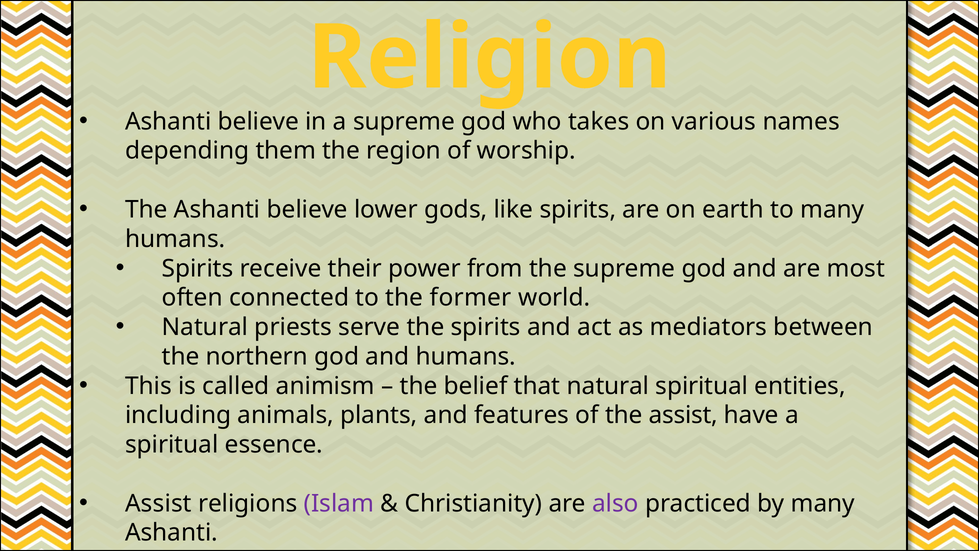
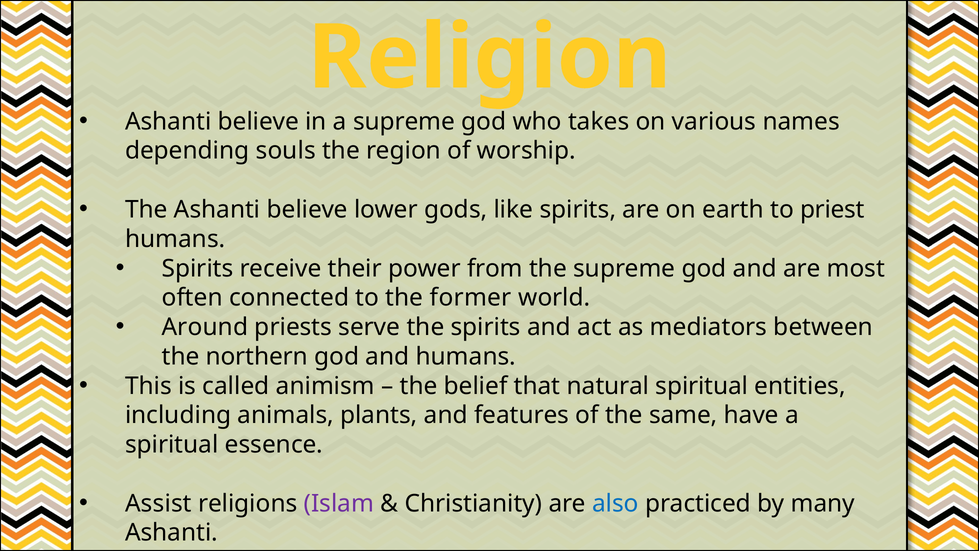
them: them -> souls (286, 151)
to many: many -> priest (832, 210)
Natural: Natural -> Around (205, 327)
the assist: assist -> same (683, 415)
also colour: purple -> blue (615, 503)
